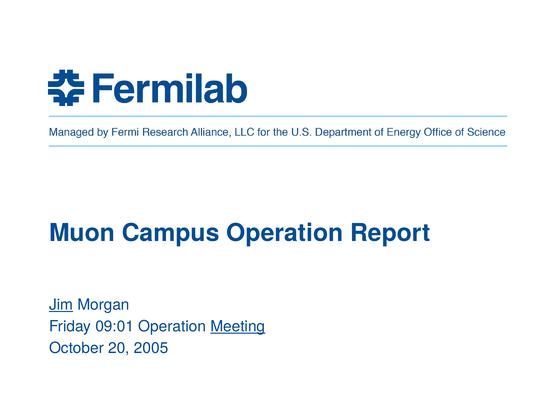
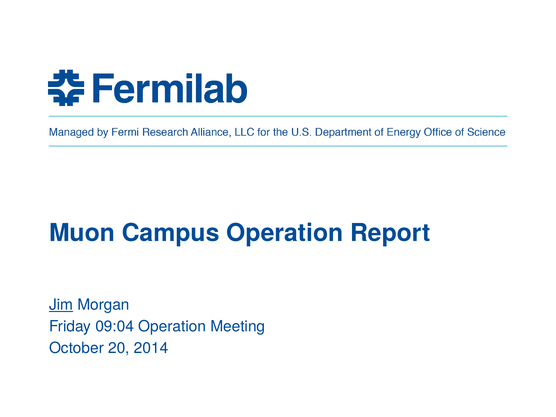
09:01: 09:01 -> 09:04 (115, 326)
Meeting underline: present -> none (238, 326)
2005: 2005 -> 2014 (151, 348)
